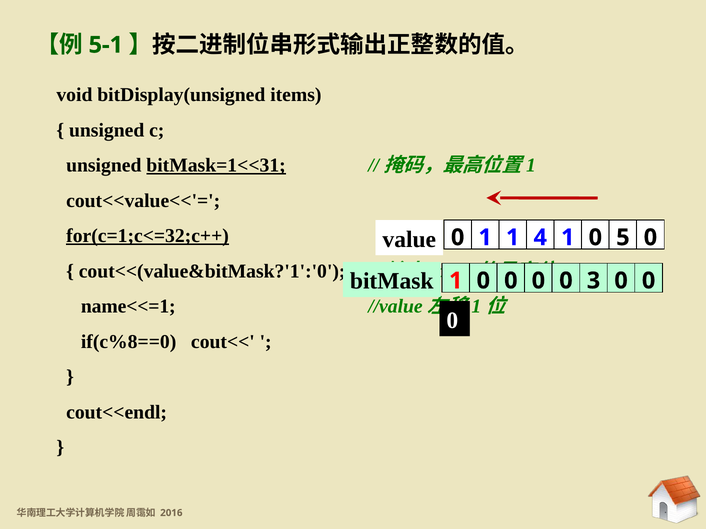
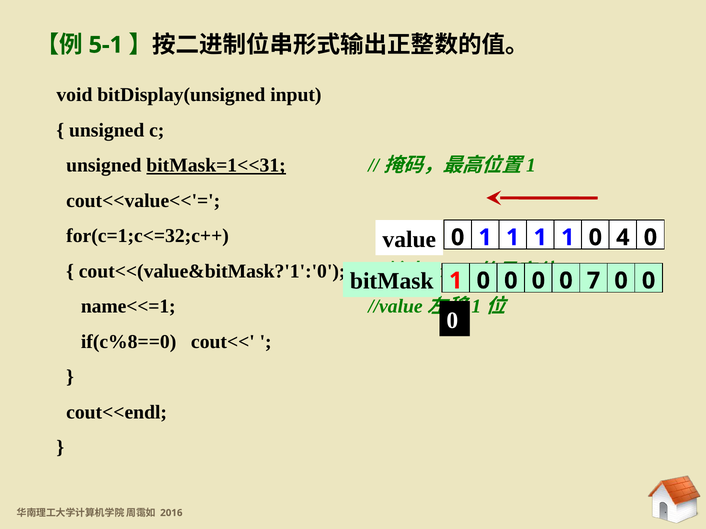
items: items -> input (296, 95)
for(c=1;c<=32;c++ underline: present -> none (148, 236)
0 1 1 4: 4 -> 1 (540, 238)
5: 5 -> 4 (623, 238)
3: 3 -> 7 (593, 281)
